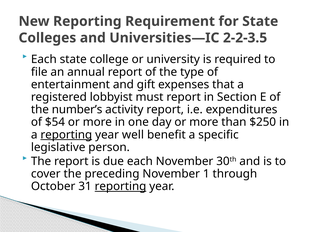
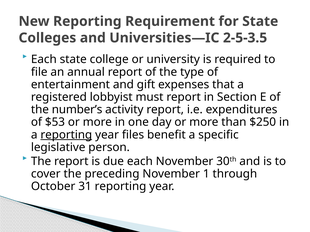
2-2-3.5: 2-2-3.5 -> 2-5-3.5 (245, 38)
$54: $54 -> $53 (55, 122)
well: well -> files (133, 135)
reporting underline: present -> none (120, 187)
